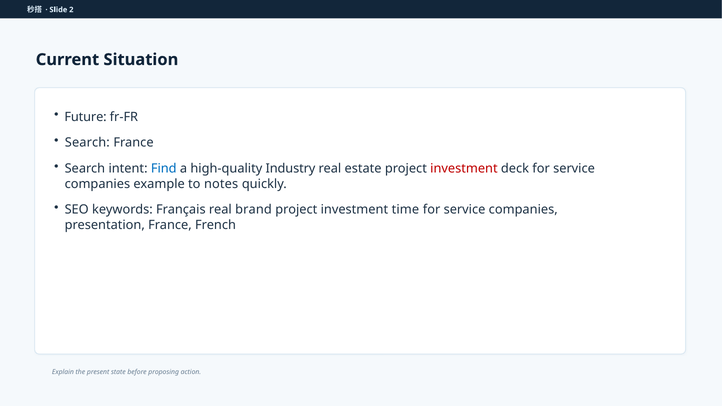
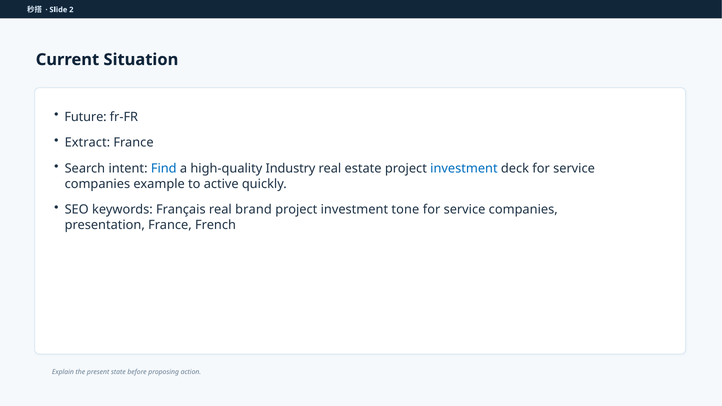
Search: Search -> Extract (87, 143)
investment colour: red -> blue (464, 169)
notes: notes -> active (221, 184)
time: time -> tone (405, 210)
